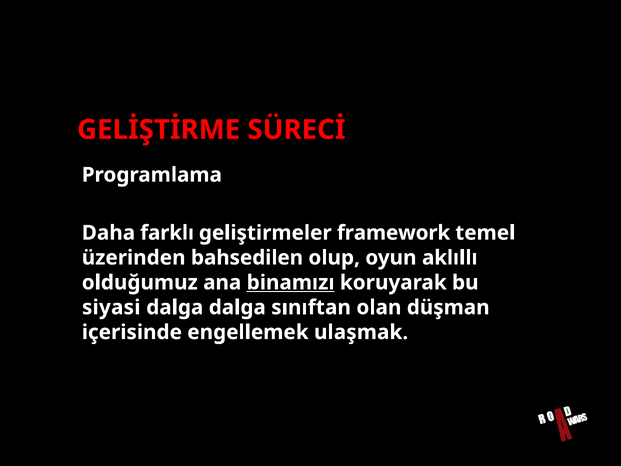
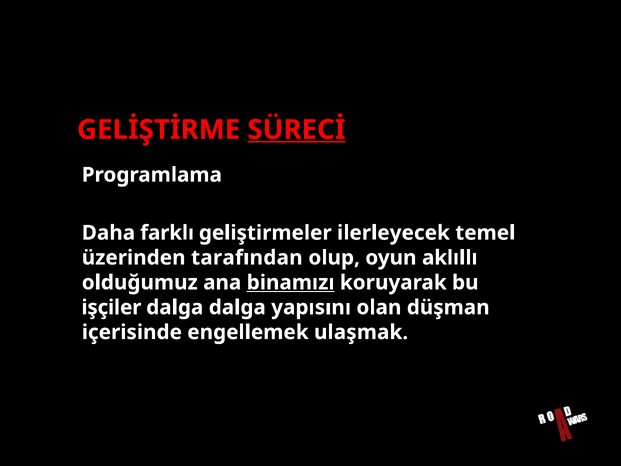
SÜRECİ underline: none -> present (296, 130)
framework: framework -> ilerleyecek (393, 233)
bahsedilen: bahsedilen -> tarafından (247, 258)
siyasi: siyasi -> işçiler (111, 307)
sınıftan: sınıftan -> yapısını (311, 307)
